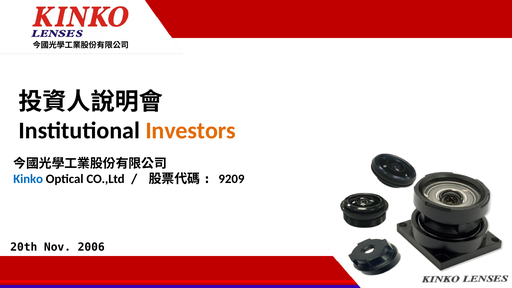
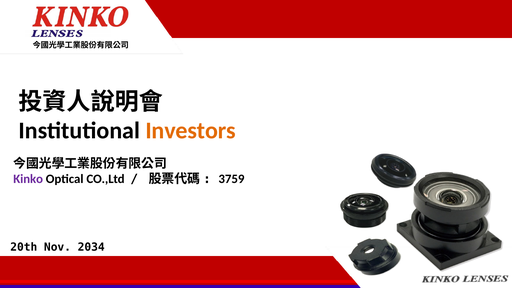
Kinko colour: blue -> purple (28, 179)
9209: 9209 -> 3759 (231, 179)
2006: 2006 -> 2034 (91, 247)
